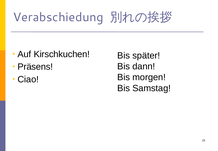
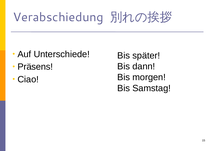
Kirschkuchen: Kirschkuchen -> Unterschiede (62, 54)
